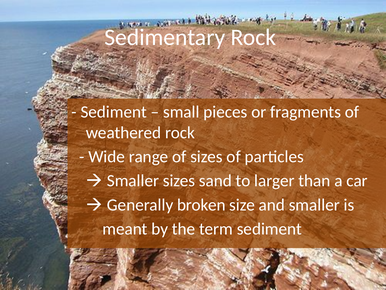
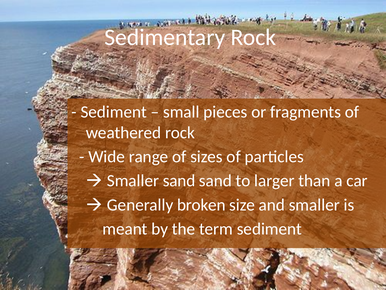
Smaller sizes: sizes -> sand (179, 181)
